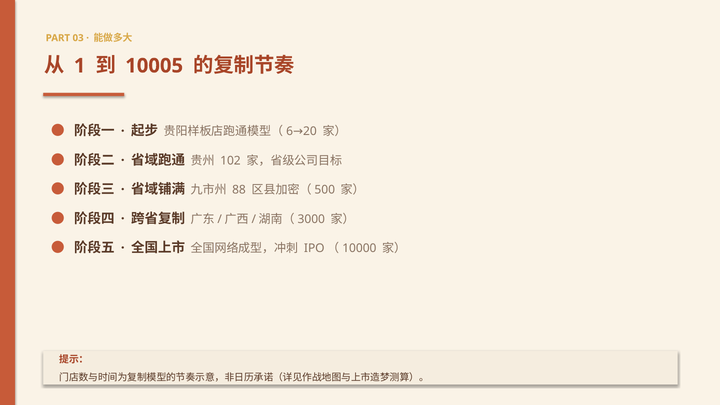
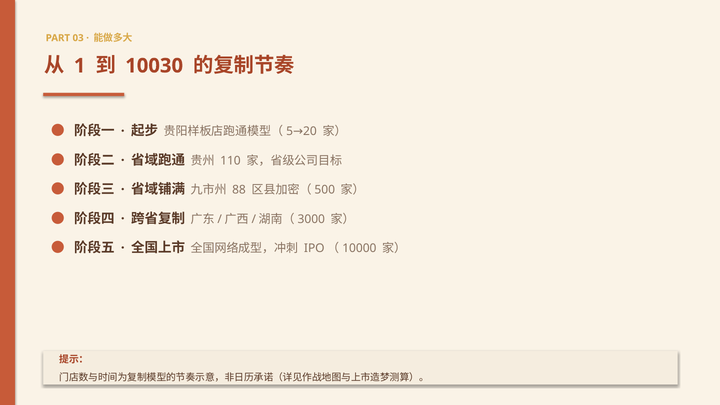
10005: 10005 -> 10030 (154, 66)
6: 6 -> 5 (290, 132)
102: 102 -> 110 (230, 161)
